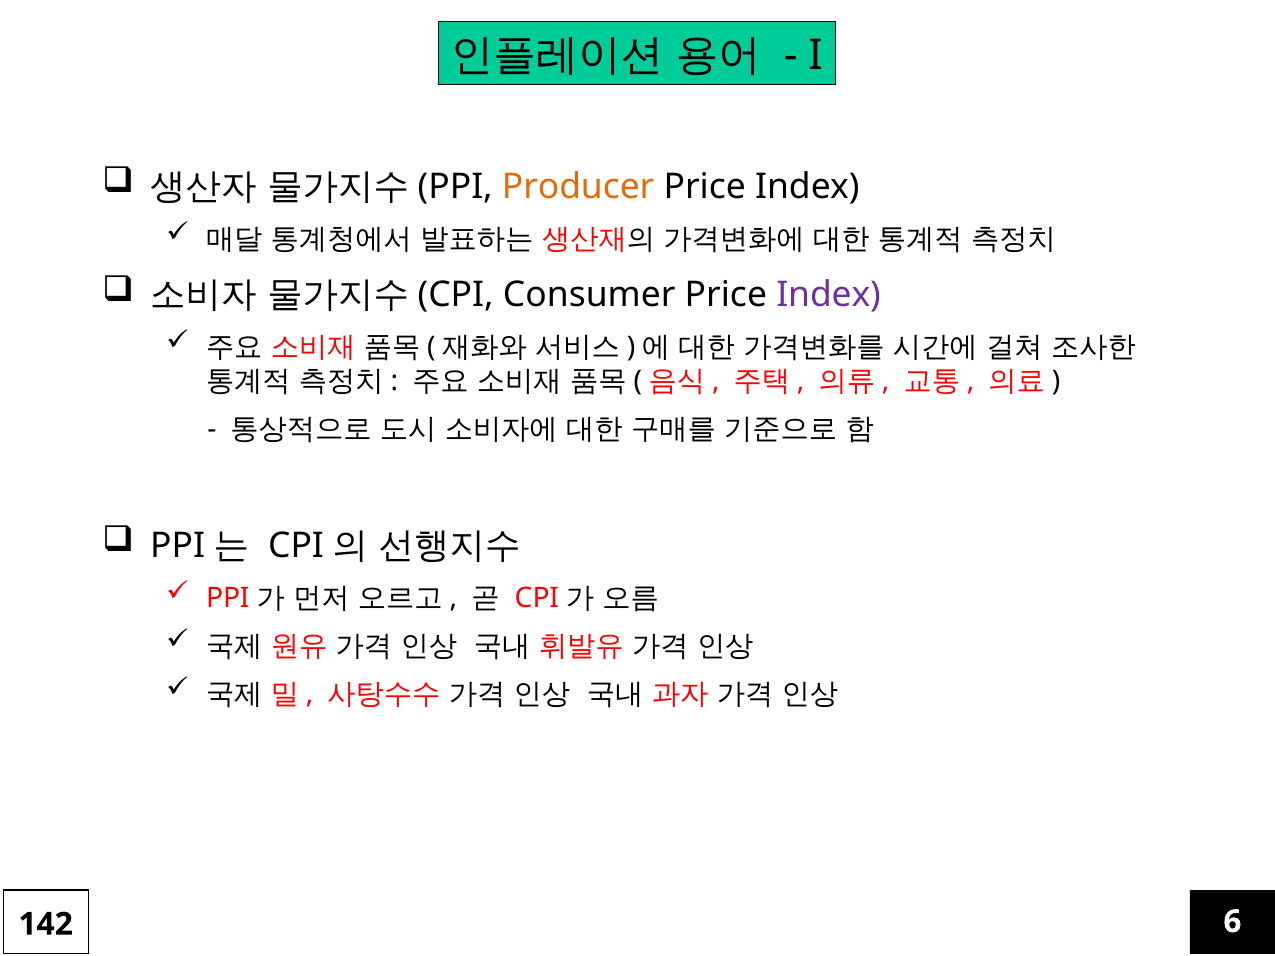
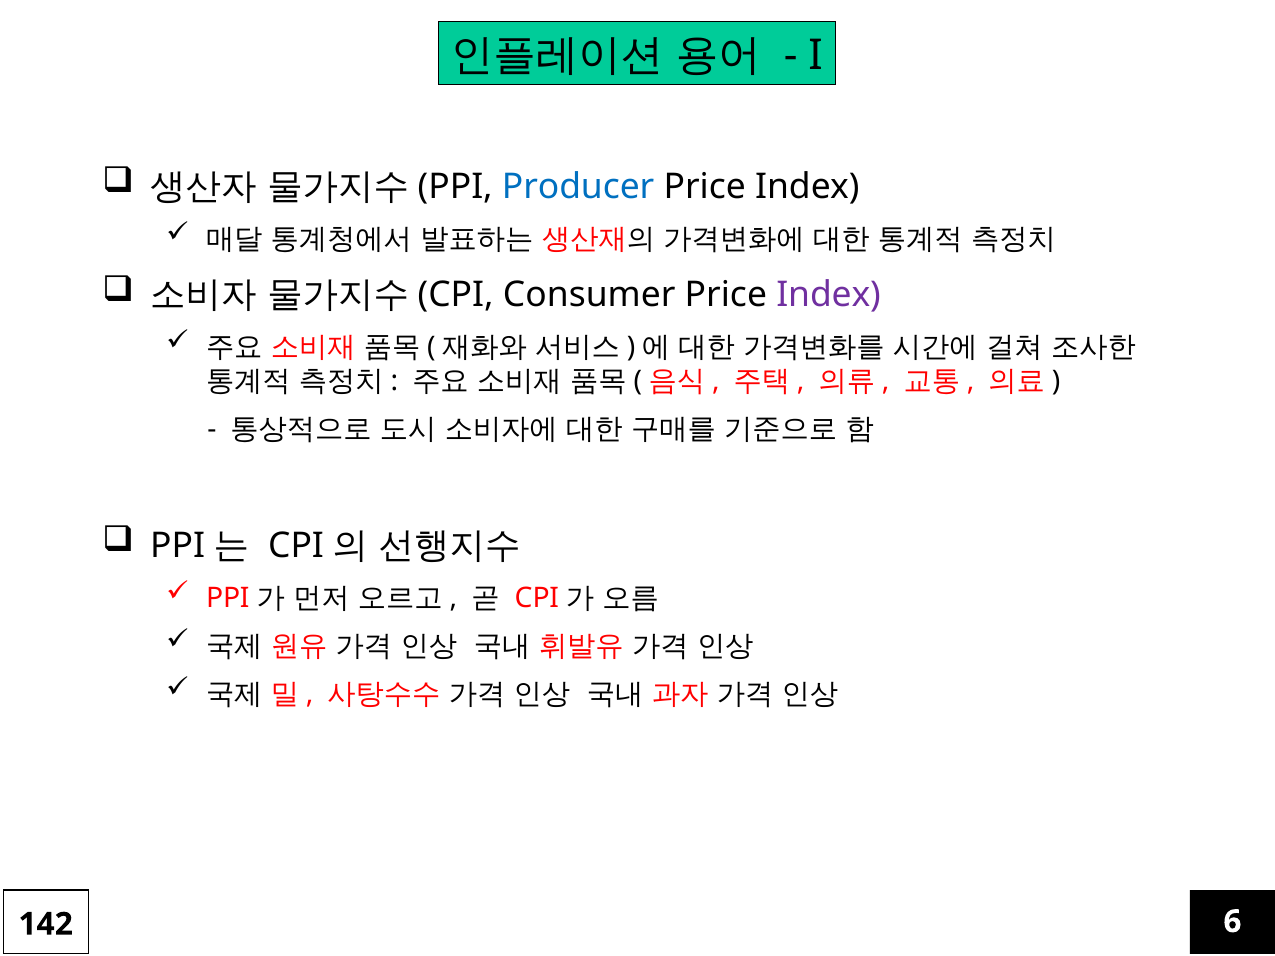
Producer colour: orange -> blue (578, 187)
